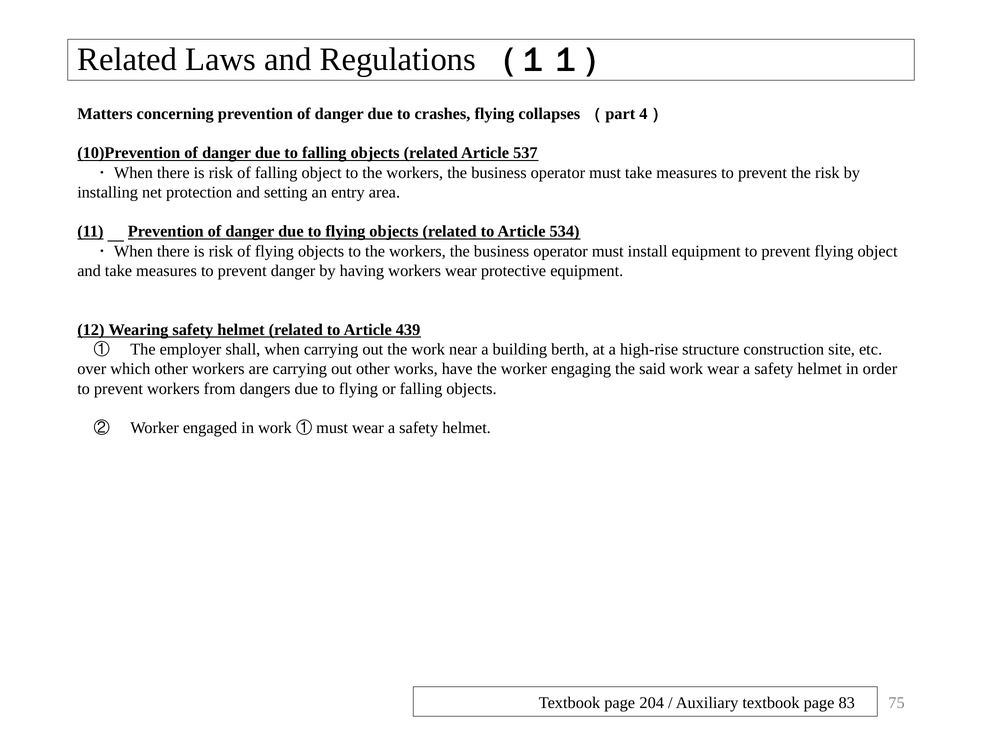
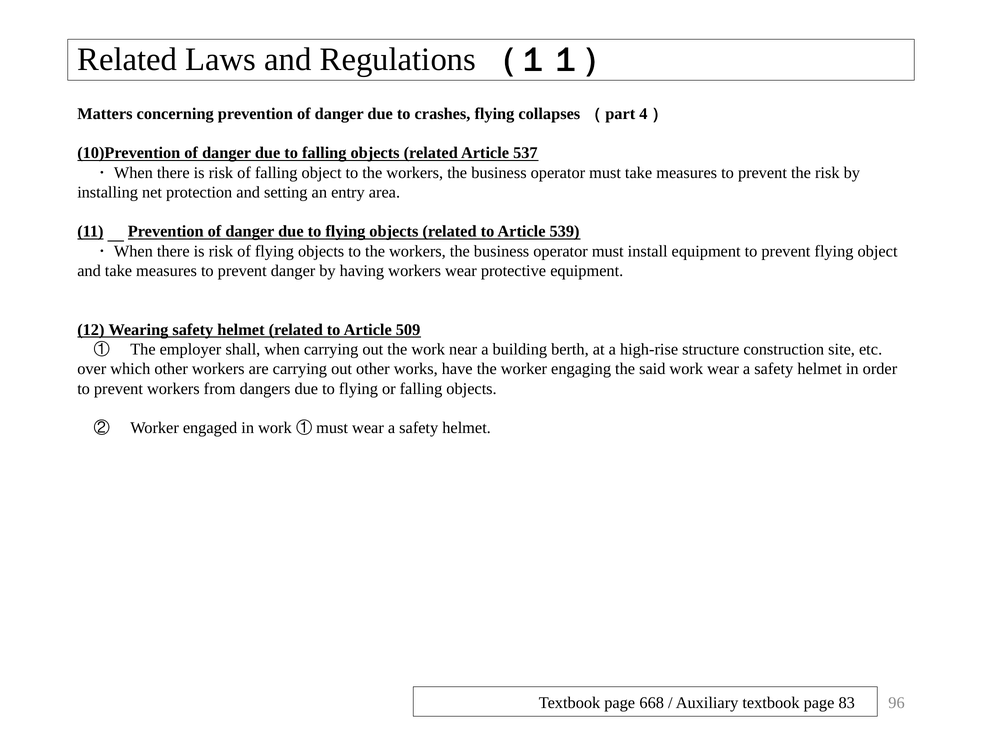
534: 534 -> 539 (565, 232)
439: 439 -> 509 (408, 330)
204: 204 -> 668 (652, 703)
75: 75 -> 96 (897, 703)
